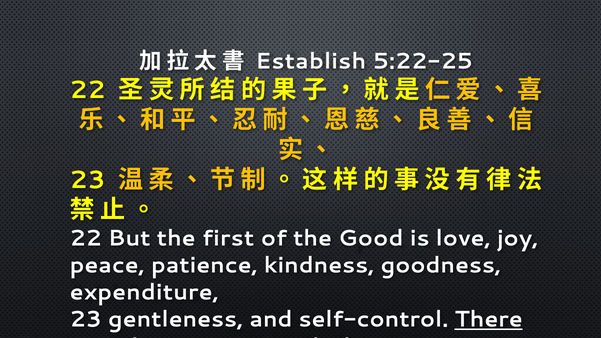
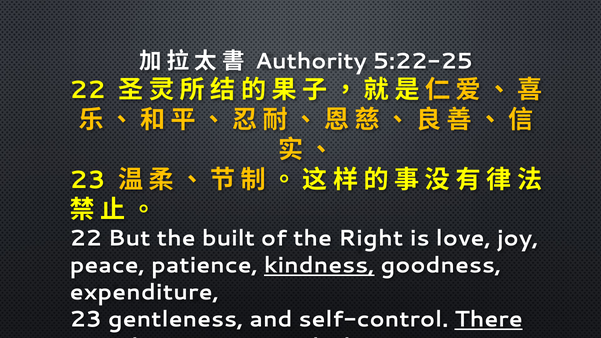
Establish: Establish -> Authority (311, 61)
first: first -> built (228, 238)
Good: Good -> Right (371, 238)
kindness underline: none -> present (319, 265)
